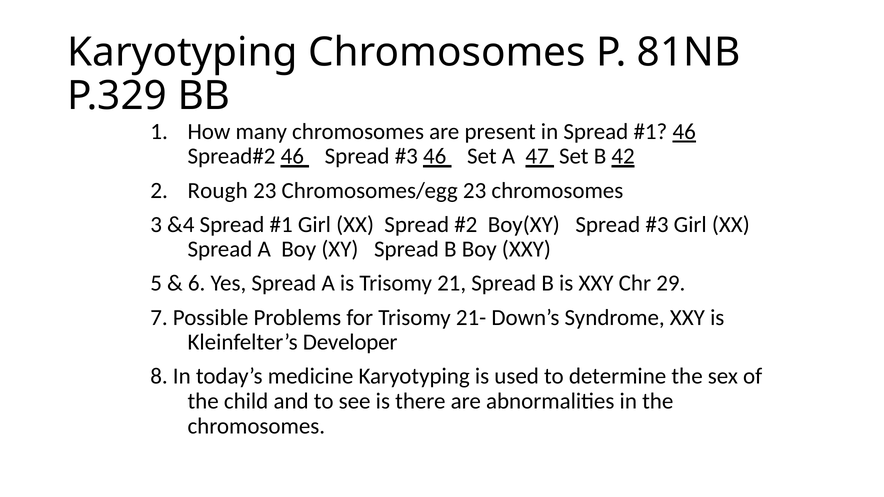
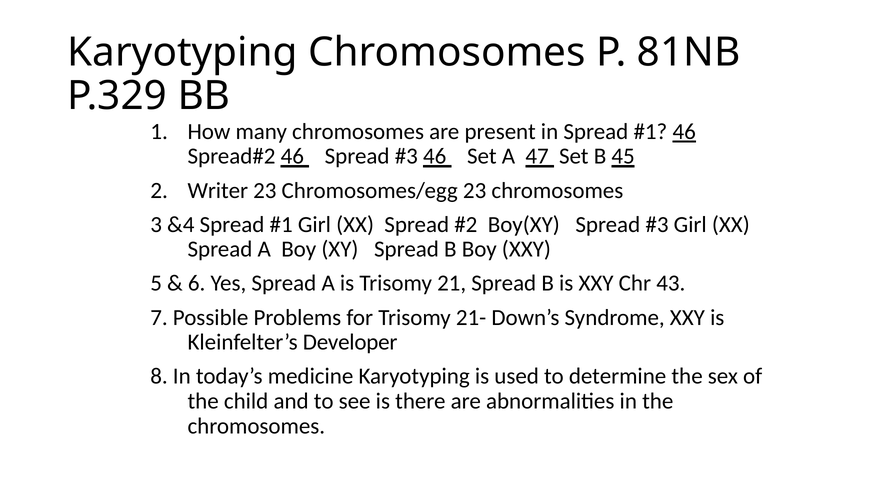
42: 42 -> 45 (623, 156)
Rough: Rough -> Writer (218, 191)
29: 29 -> 43 (671, 284)
